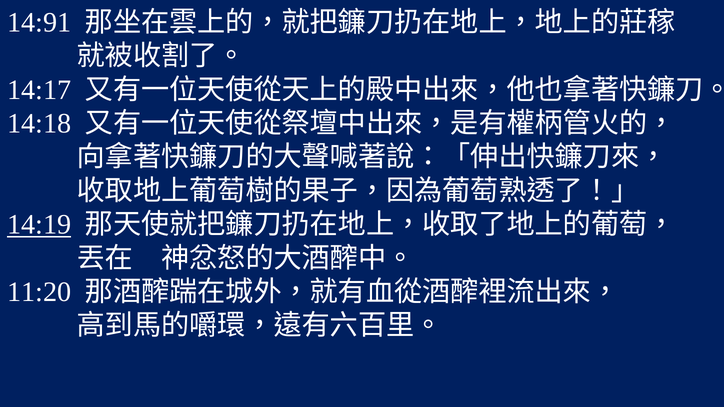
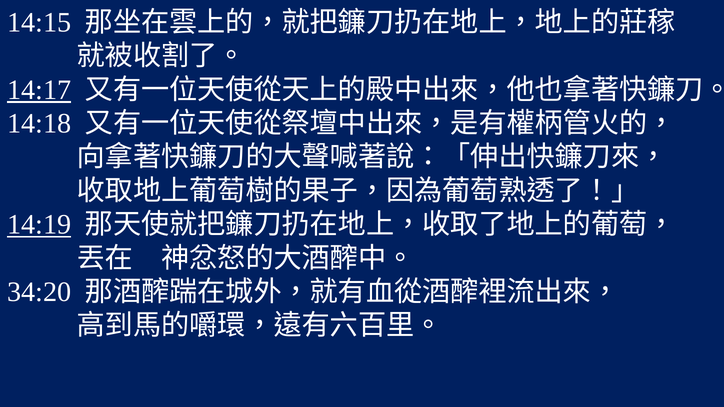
14:91: 14:91 -> 14:15 (39, 22)
14:17 underline: none -> present (39, 90)
11:20: 11:20 -> 34:20 (39, 292)
